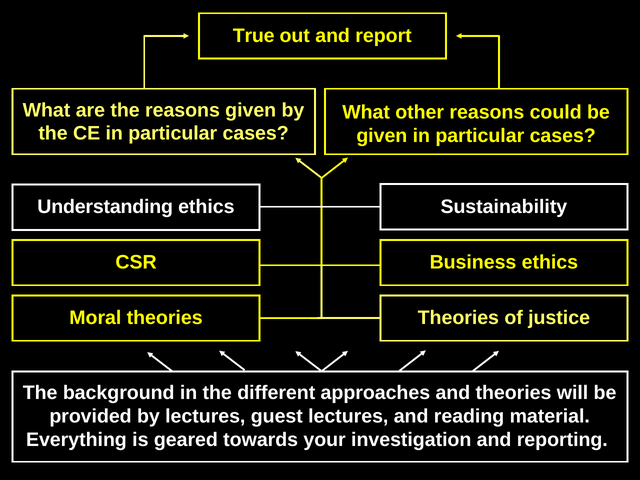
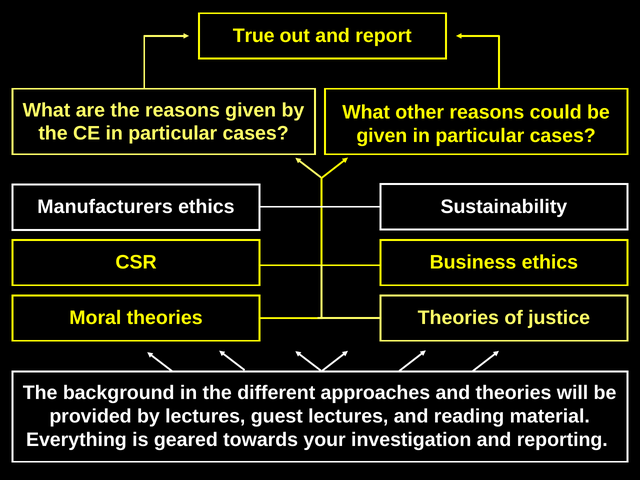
Understanding: Understanding -> Manufacturers (105, 207)
